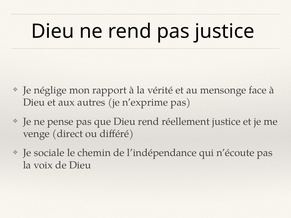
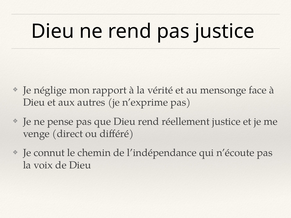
sociale: sociale -> connut (49, 153)
